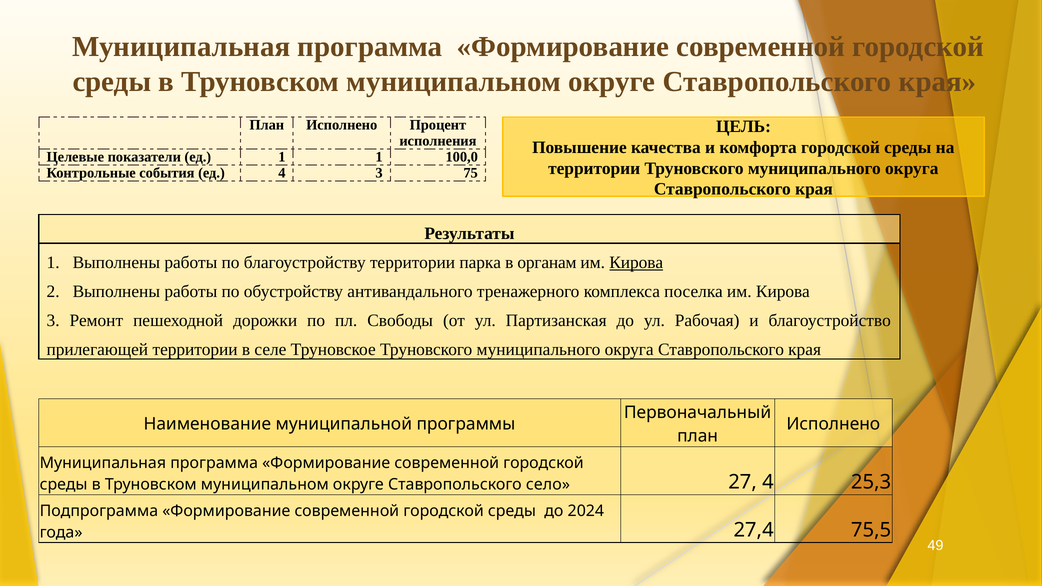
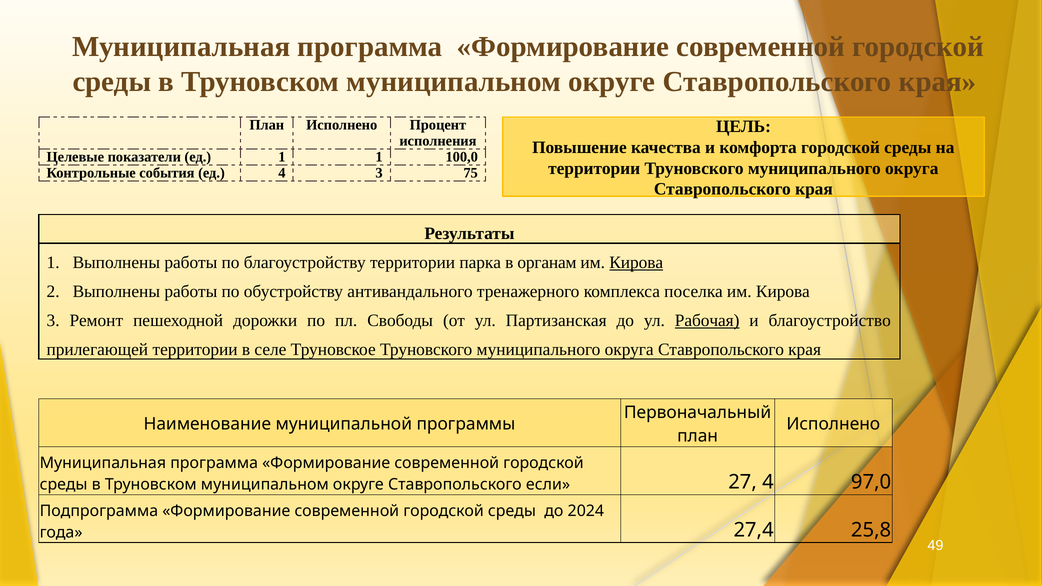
Рабочая underline: none -> present (707, 321)
село: село -> если (548, 485)
25,3: 25,3 -> 97,0 (871, 482)
75,5: 75,5 -> 25,8 (871, 530)
